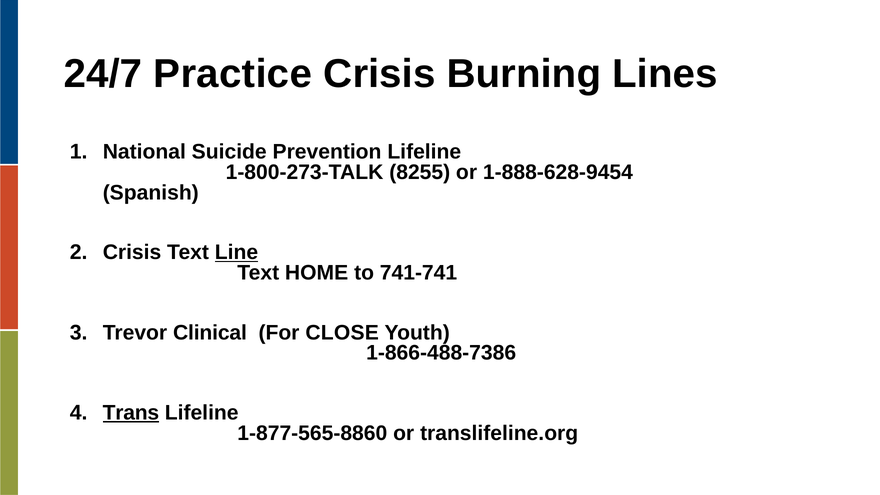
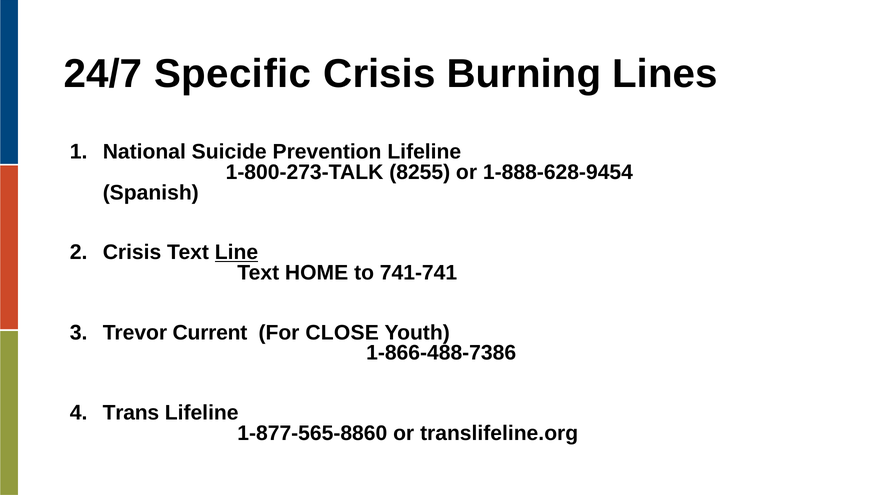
Practice: Practice -> Specific (233, 74)
Clinical: Clinical -> Current (210, 333)
Trans underline: present -> none (131, 413)
